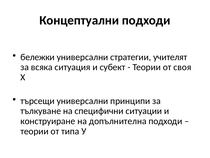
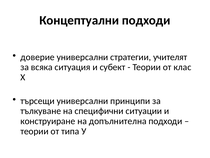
бележки: бележки -> доверие (38, 57)
своя: своя -> клас (182, 67)
